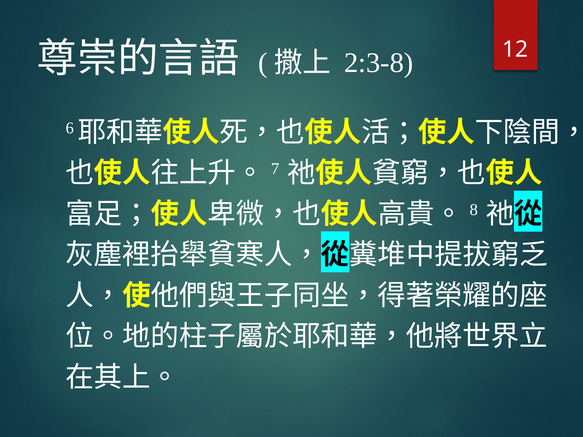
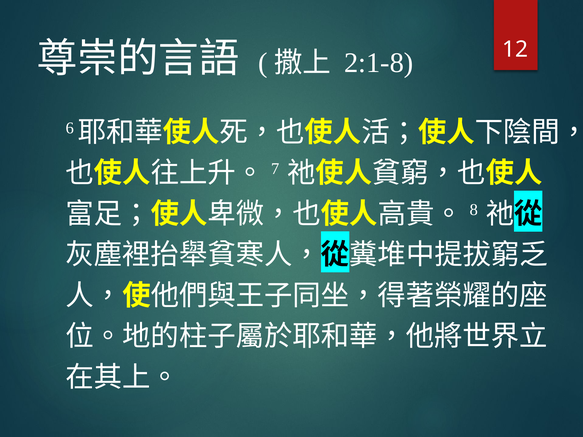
2:3-8: 2:3-8 -> 2:1-8 (379, 63)
